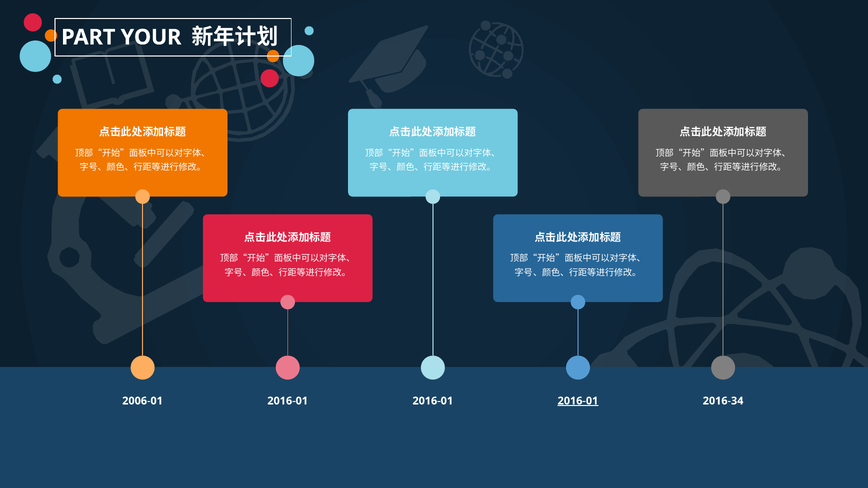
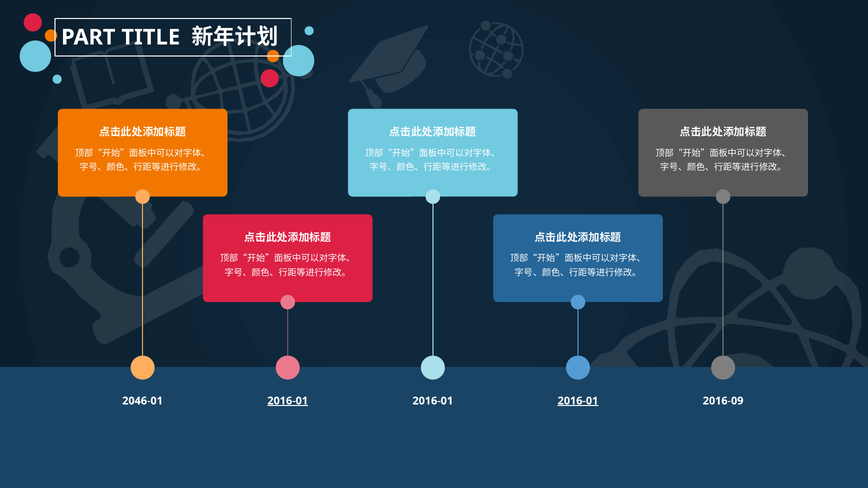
YOUR: YOUR -> TITLE (151, 37)
2006-01: 2006-01 -> 2046-01 (143, 401)
2016-01 underline: none -> present (288, 401)
2016-34: 2016-34 -> 2016-09 (723, 401)
